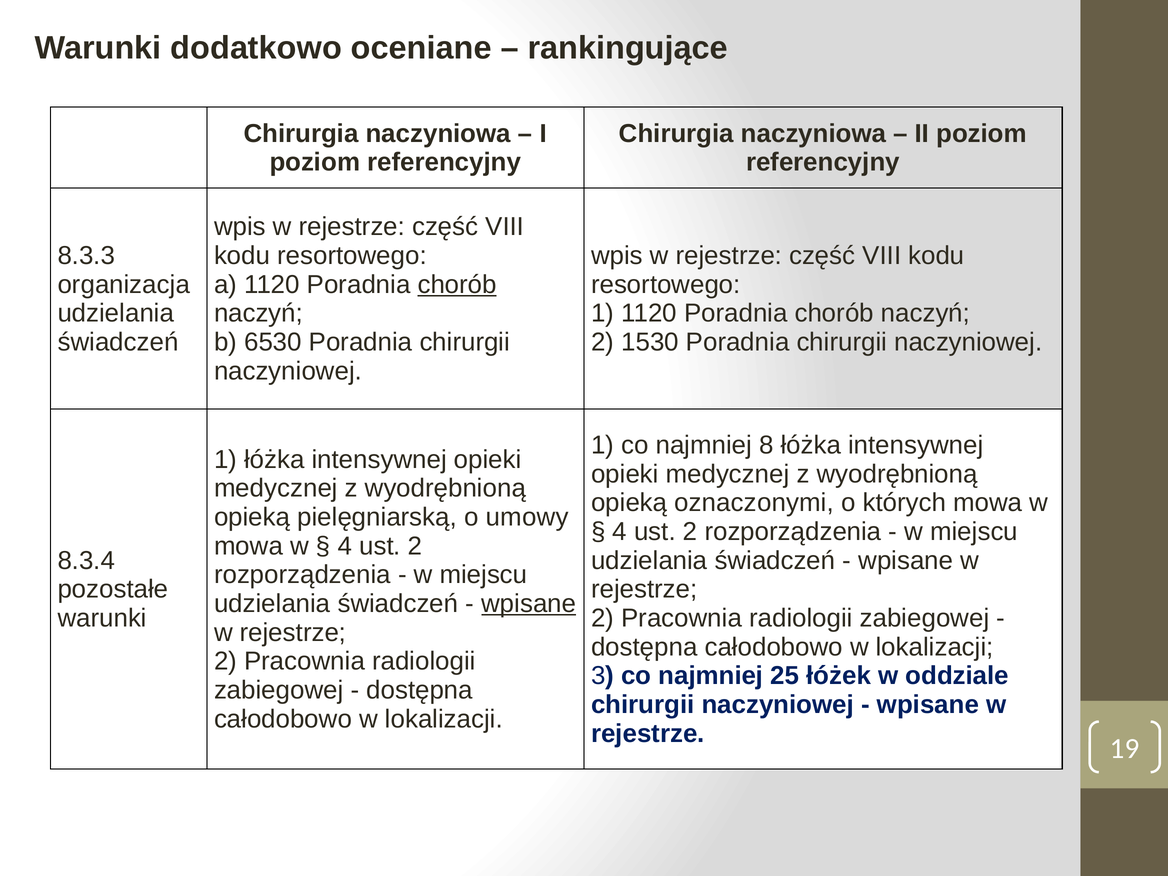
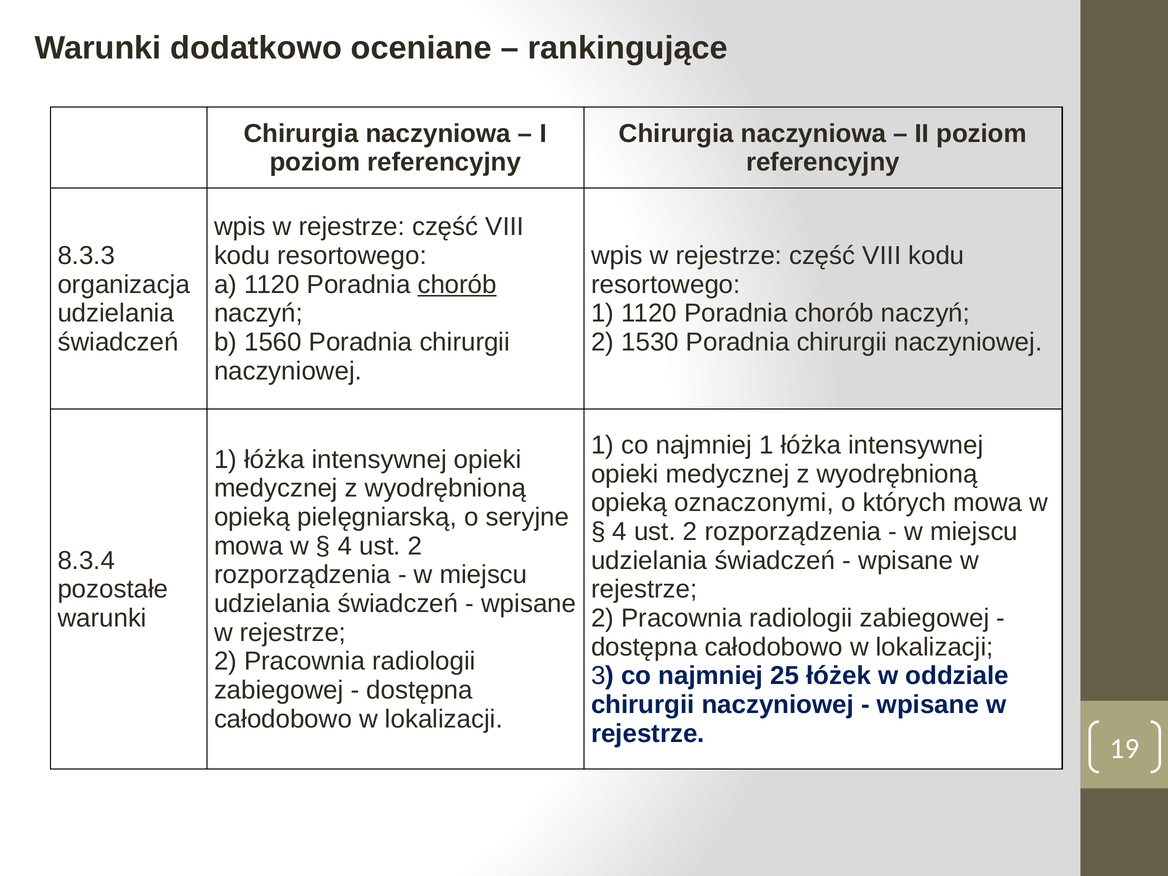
6530: 6530 -> 1560 (273, 342)
najmniej 8: 8 -> 1 (766, 445)
umowy: umowy -> seryjne (527, 517)
wpisane underline: present -> none (529, 604)
